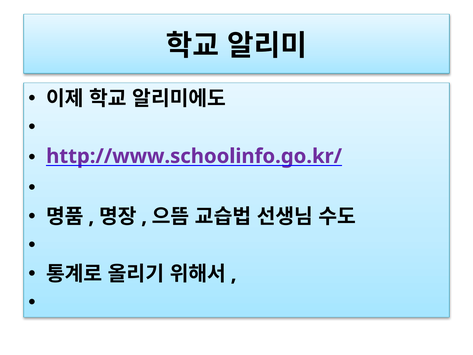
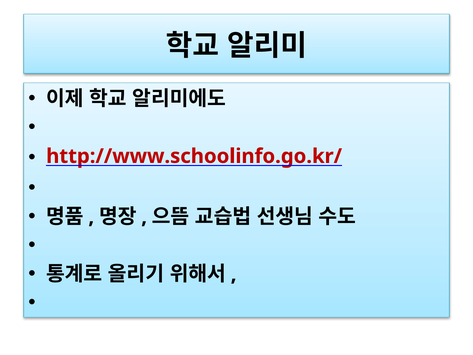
http://www.schoolinfo.go.kr/ colour: purple -> red (194, 156)
